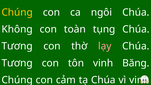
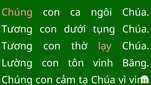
Chúng colour: yellow -> pink (17, 12)
Không: Không -> Tương (17, 29)
toàn: toàn -> dưới (75, 29)
Tương: Tương -> Lường (17, 63)
